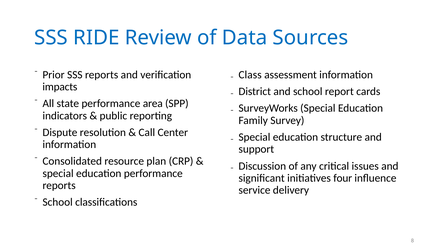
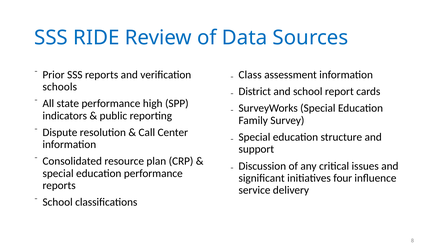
impacts: impacts -> schools (60, 87)
area: area -> high (153, 104)
